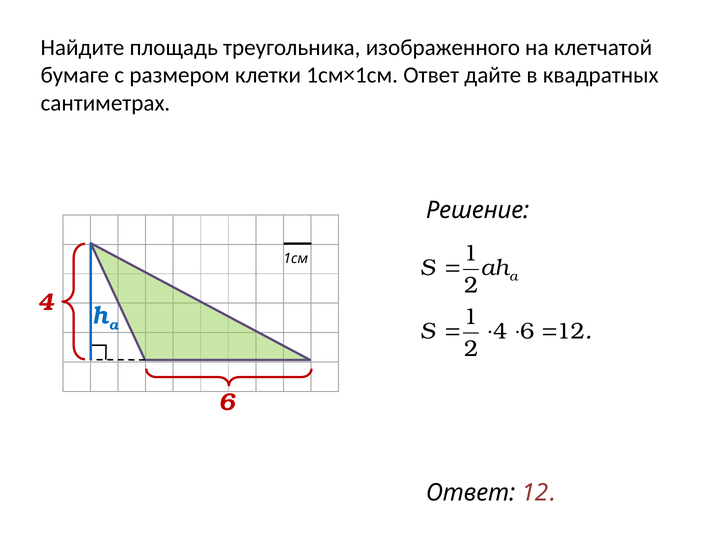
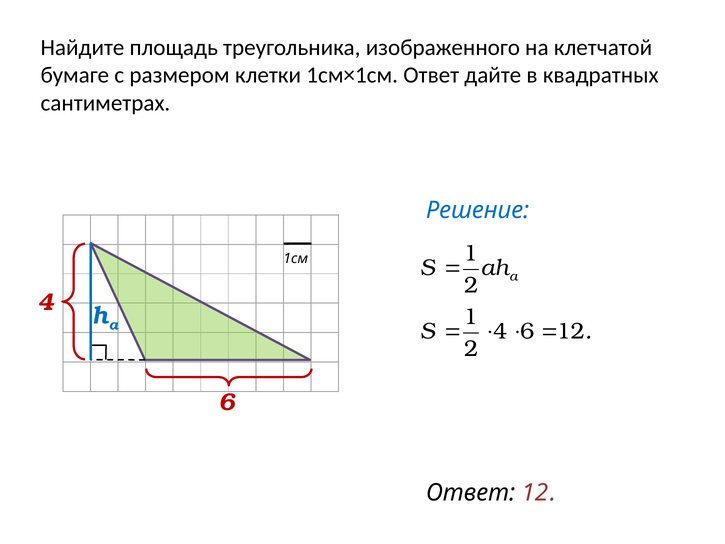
Решение colour: black -> blue (478, 210)
